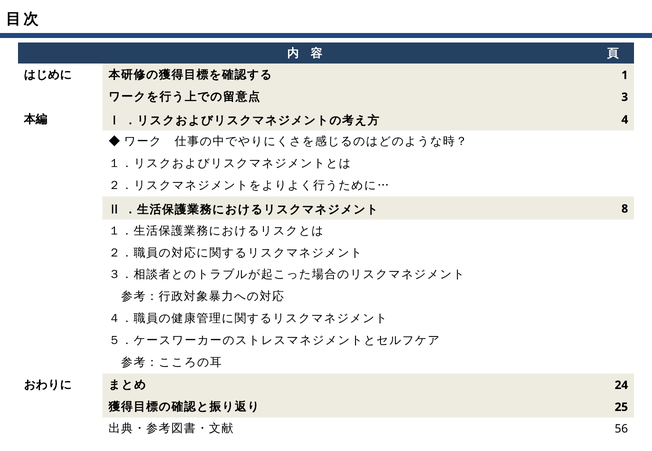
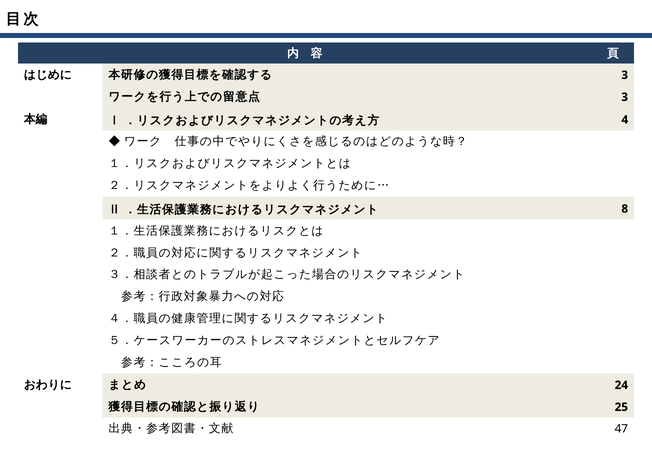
1: 1 -> 3 (625, 75)
56: 56 -> 47 (621, 429)
